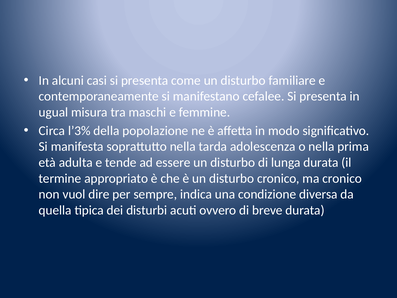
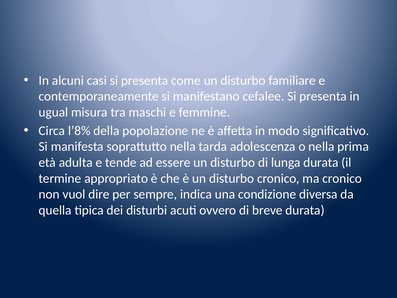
l’3%: l’3% -> l’8% (79, 131)
